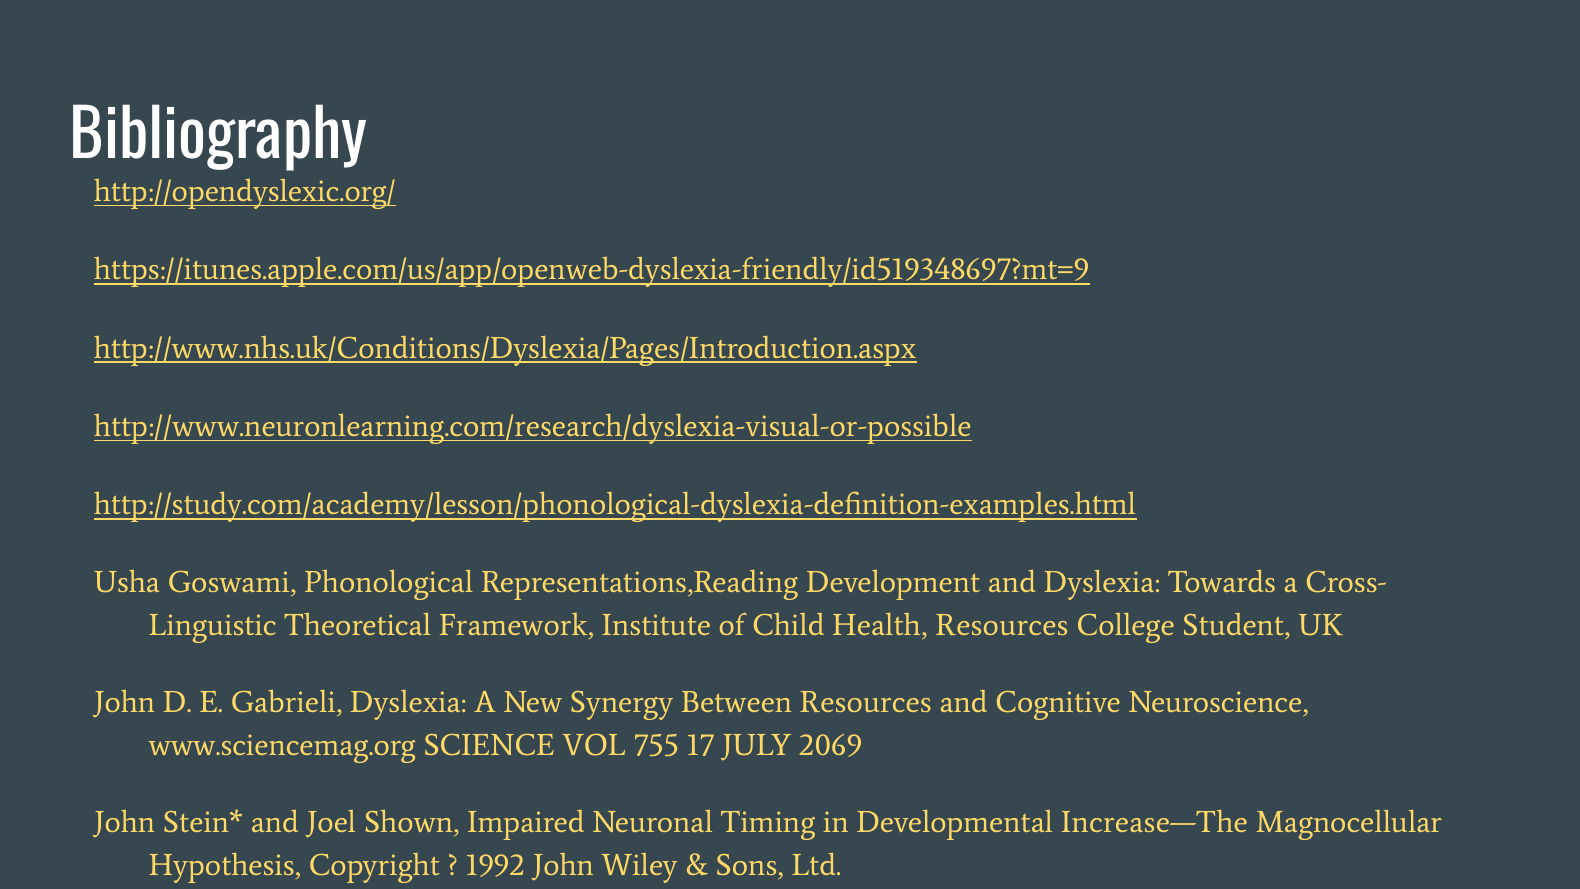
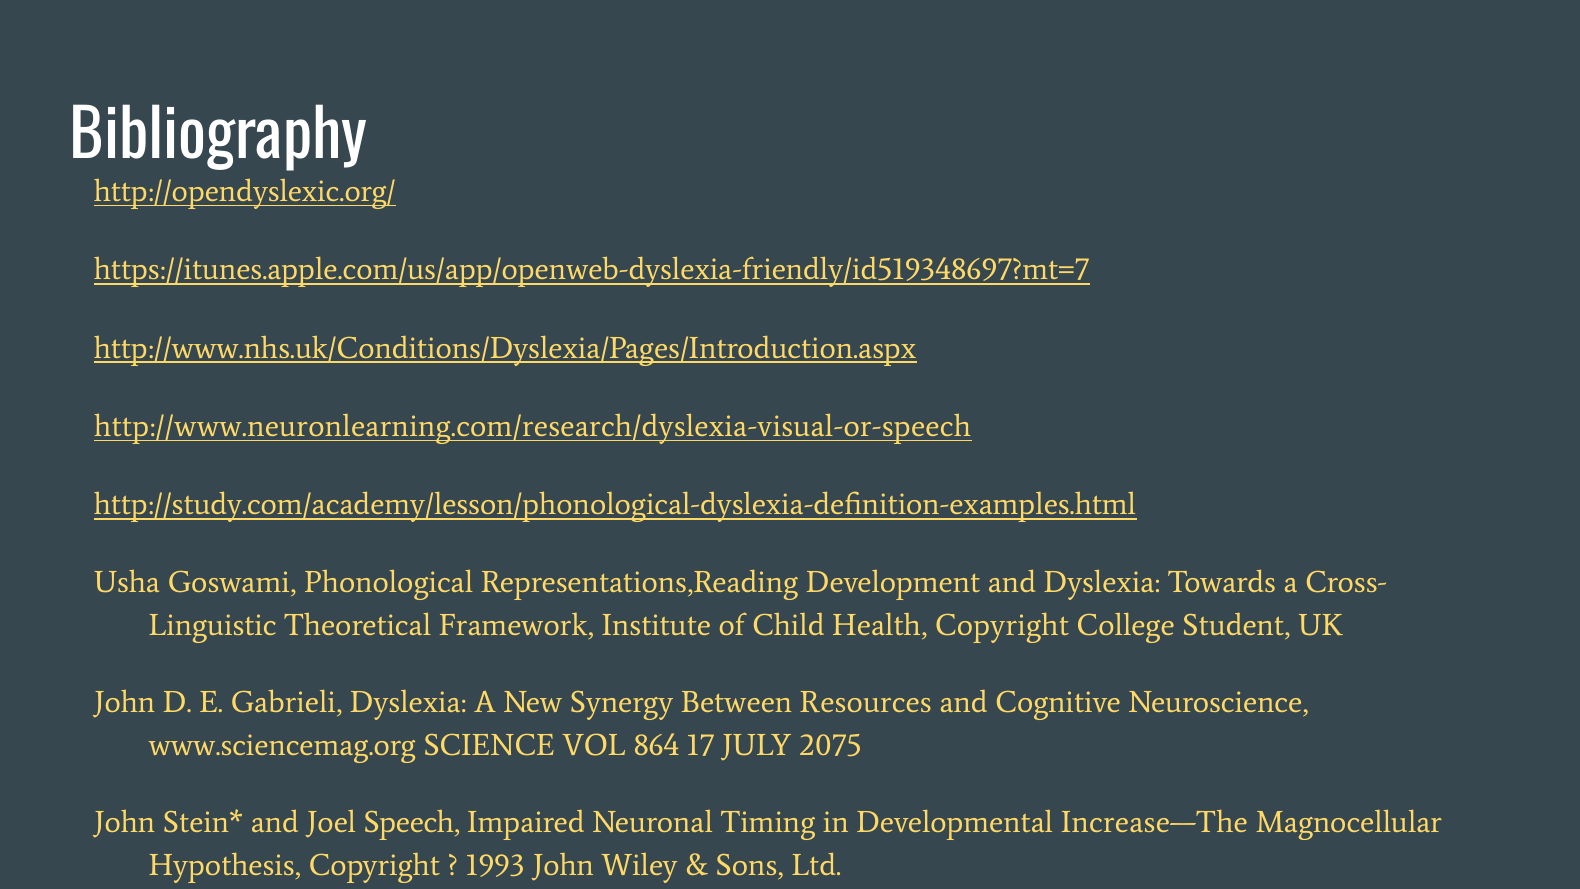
https://itunes.apple.com/us/app/openweb-dyslexia-friendly/id519348697?mt=9: https://itunes.apple.com/us/app/openweb-dyslexia-friendly/id519348697?mt=9 -> https://itunes.apple.com/us/app/openweb-dyslexia-friendly/id519348697?mt=7 (591, 270)
http://www.neuronlearning.com/research/dyslexia-visual-or-possible: http://www.neuronlearning.com/research/dyslexia-visual-or-possible -> http://www.neuronlearning.com/research/dyslexia-visual-or-speech (533, 426)
Health Resources: Resources -> Copyright (1002, 625)
755: 755 -> 864 (657, 745)
2069: 2069 -> 2075 (830, 745)
Shown: Shown -> Speech (412, 822)
1992: 1992 -> 1993 (495, 865)
